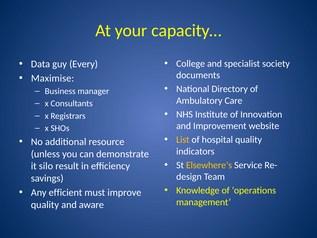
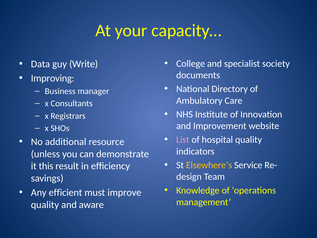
Every: Every -> Write (84, 64)
Maximise: Maximise -> Improving (53, 78)
List colour: yellow -> pink (183, 140)
silo: silo -> this (46, 166)
